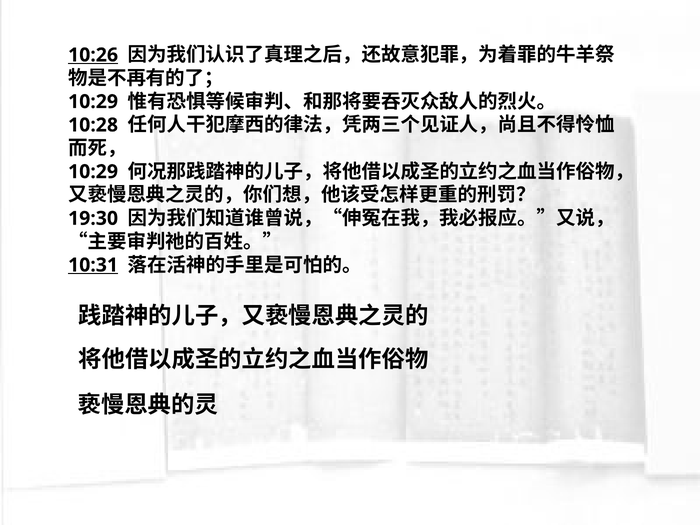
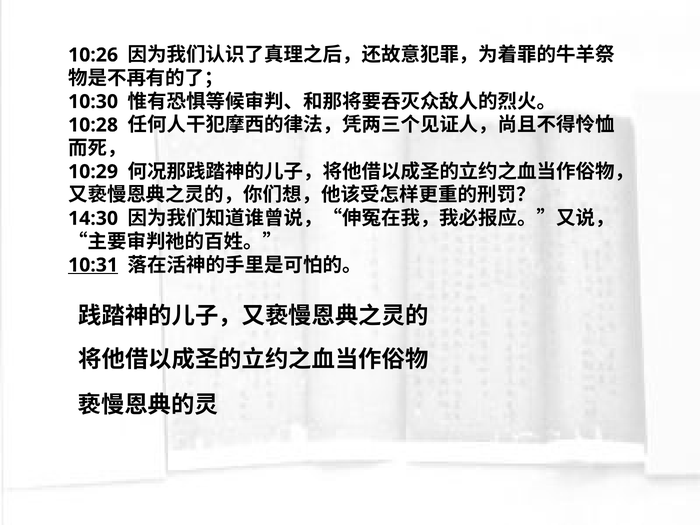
10:26 underline: present -> none (93, 55)
10:29: 10:29 -> 10:30 (93, 102)
19:30: 19:30 -> 14:30 (93, 218)
